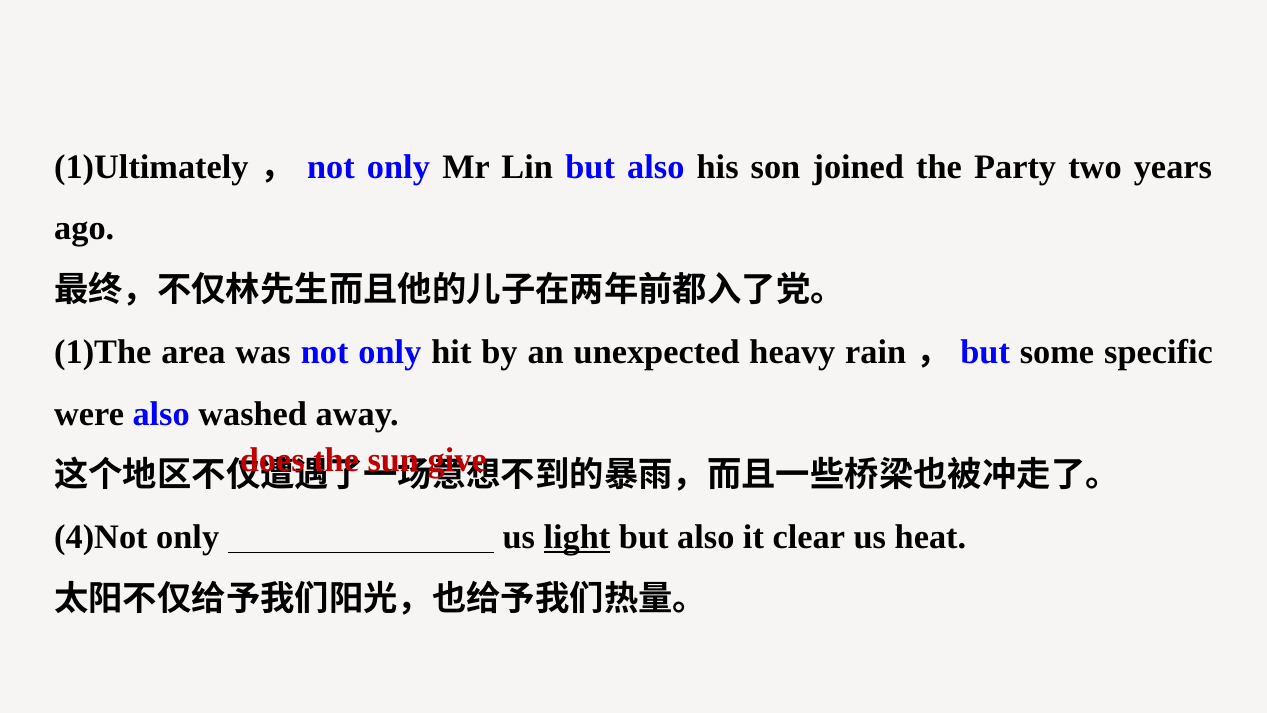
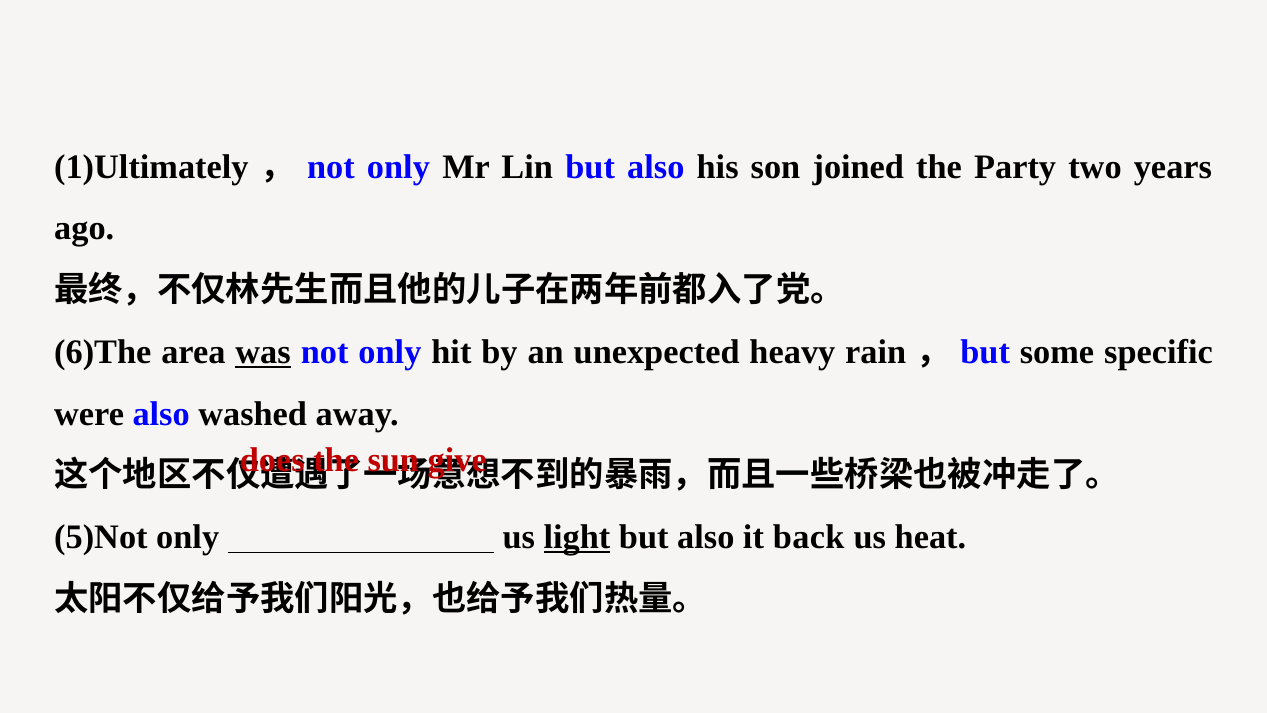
1)The: 1)The -> 6)The (103, 352)
was underline: none -> present (263, 352)
4)Not: 4)Not -> 5)Not (101, 537)
clear: clear -> back (809, 537)
